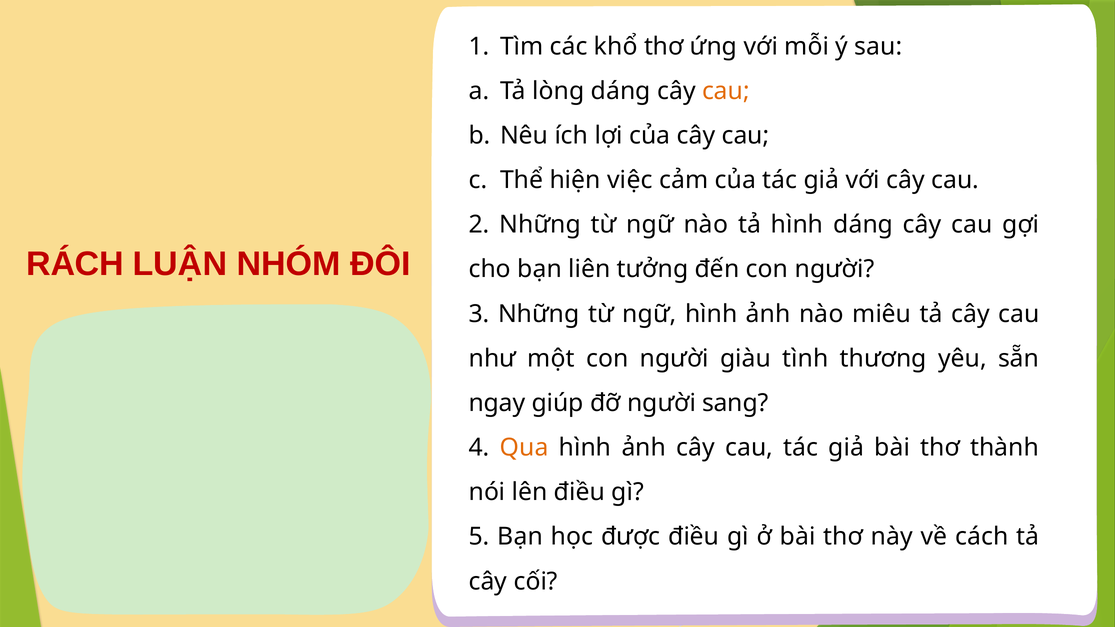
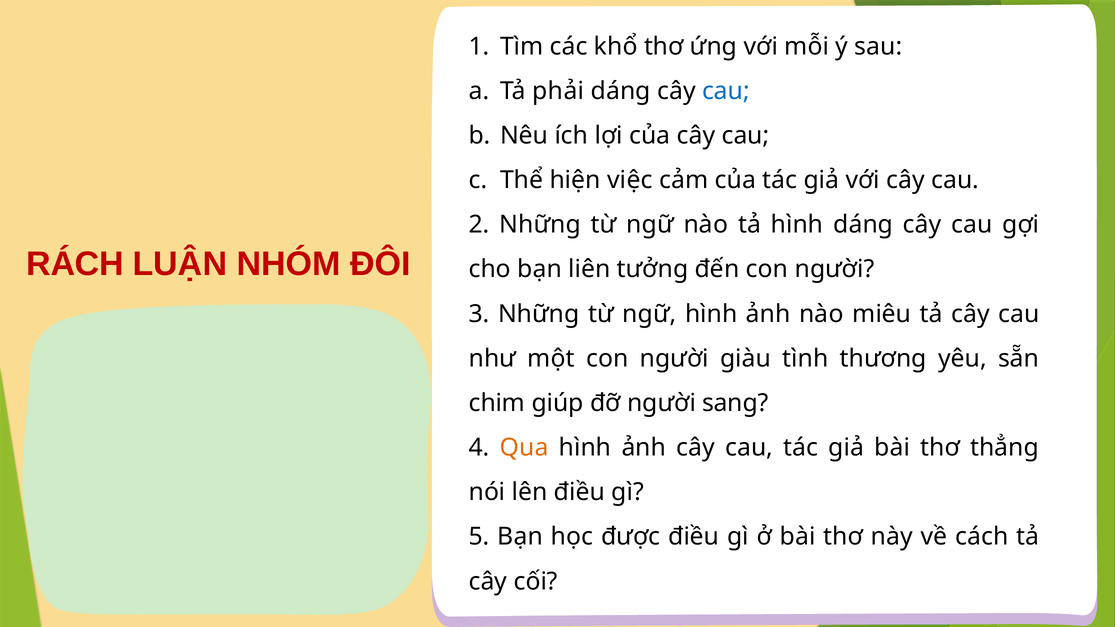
lòng: lòng -> phải (558, 91)
cau colour: orange -> blue (726, 91)
ngay: ngay -> chim (497, 403)
thành: thành -> thẳng (1005, 448)
